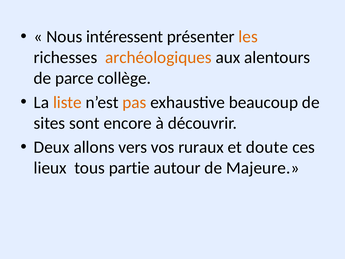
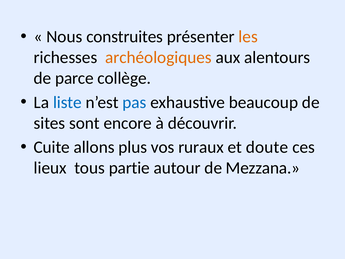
intéressent: intéressent -> construites (125, 37)
liste colour: orange -> blue (67, 102)
pas colour: orange -> blue (134, 102)
Deux: Deux -> Cuite (52, 147)
vers: vers -> plus (133, 147)
Majeure: Majeure -> Mezzana (263, 168)
